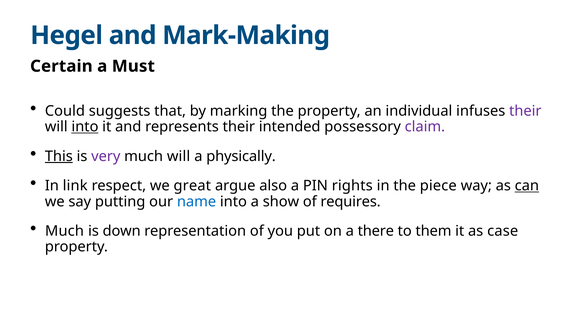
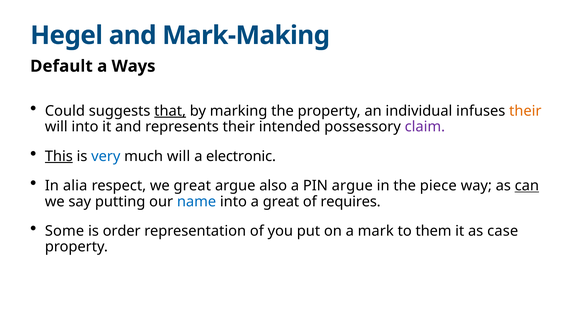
Certain: Certain -> Default (61, 66)
Must: Must -> Ways (134, 66)
that underline: none -> present (170, 111)
their colour: purple -> orange (525, 111)
into underline: present -> none (85, 127)
very colour: purple -> blue (106, 157)
physically: physically -> electronic (241, 157)
link: link -> alia (75, 186)
PIN rights: rights -> argue (352, 186)
a show: show -> great (281, 202)
Much: Much -> Some (65, 231)
down: down -> order (122, 231)
there: there -> mark (376, 231)
